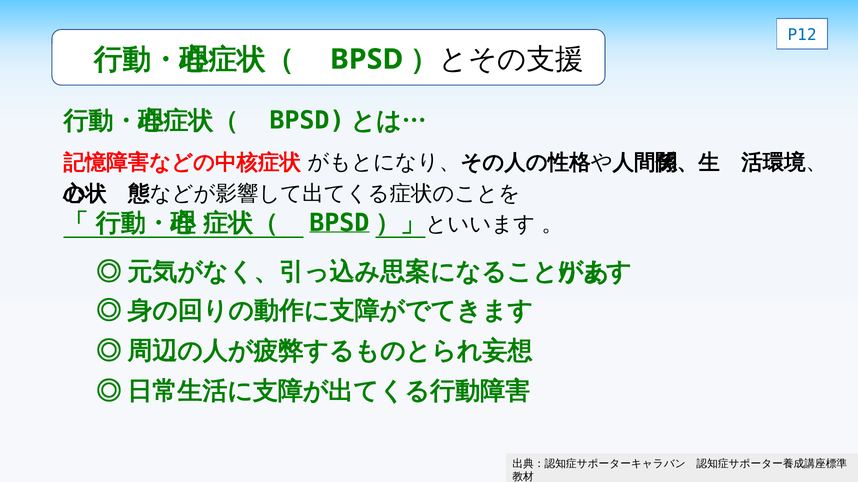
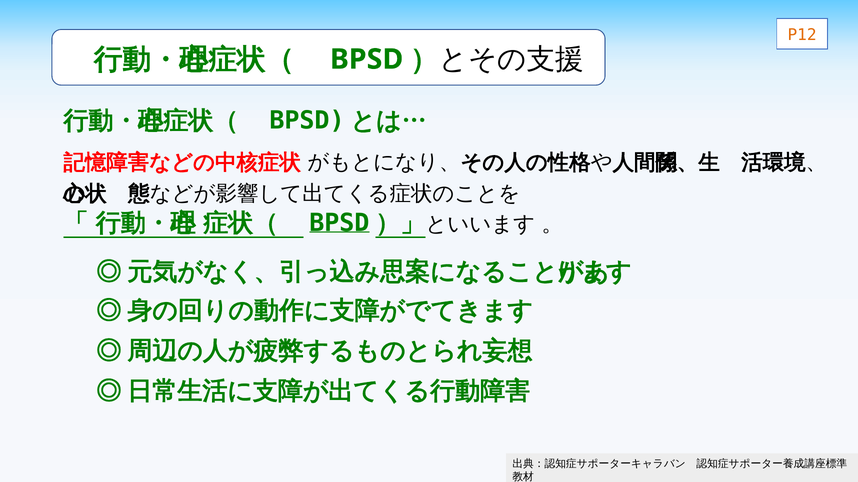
P12 colour: blue -> orange (802, 35)
